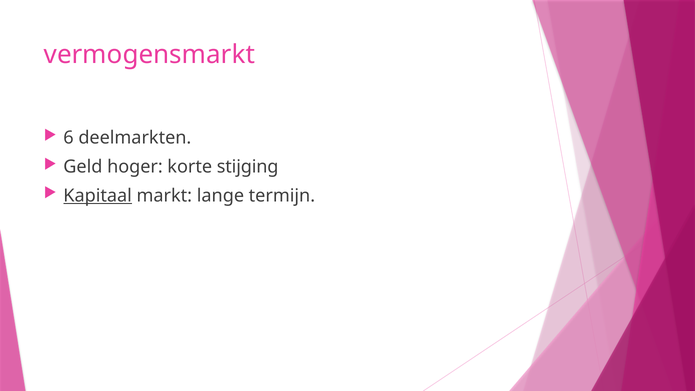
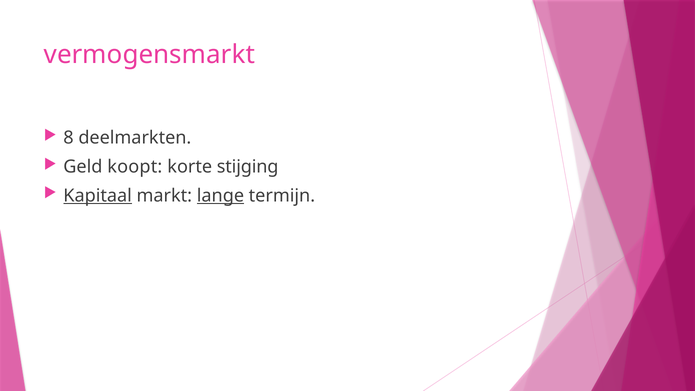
6: 6 -> 8 (69, 138)
hoger: hoger -> koopt (135, 167)
lange underline: none -> present (220, 196)
